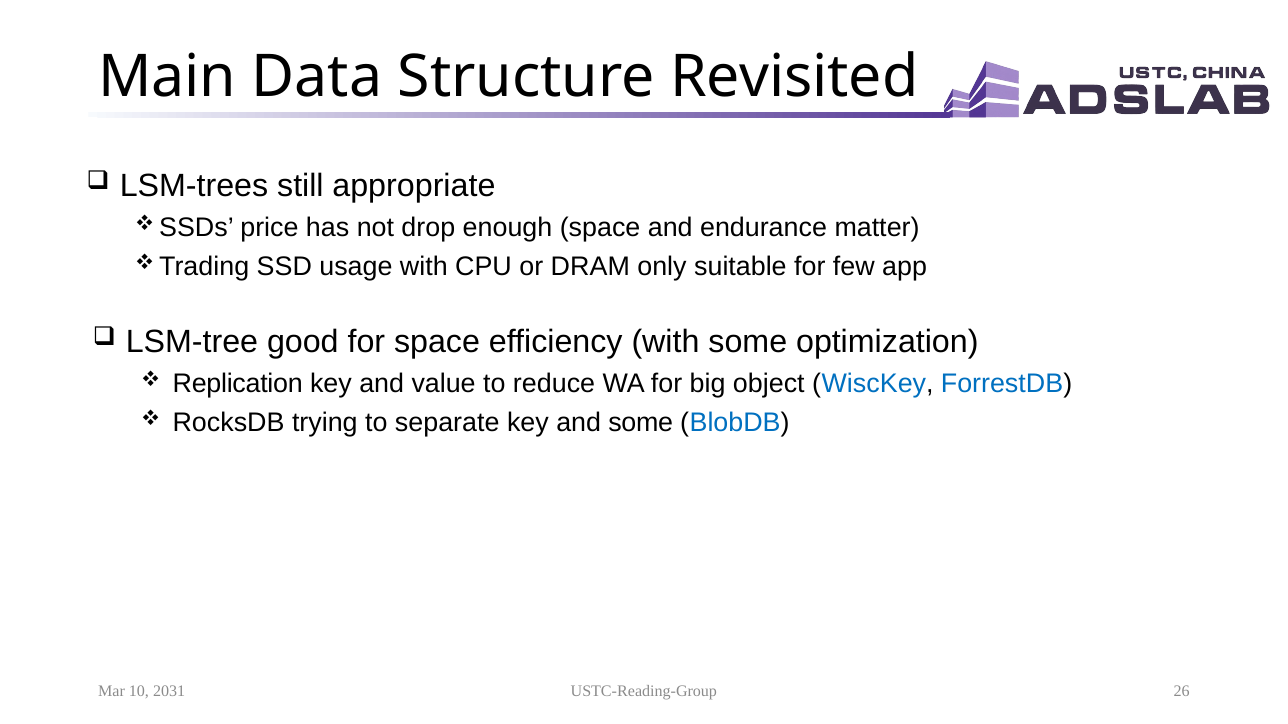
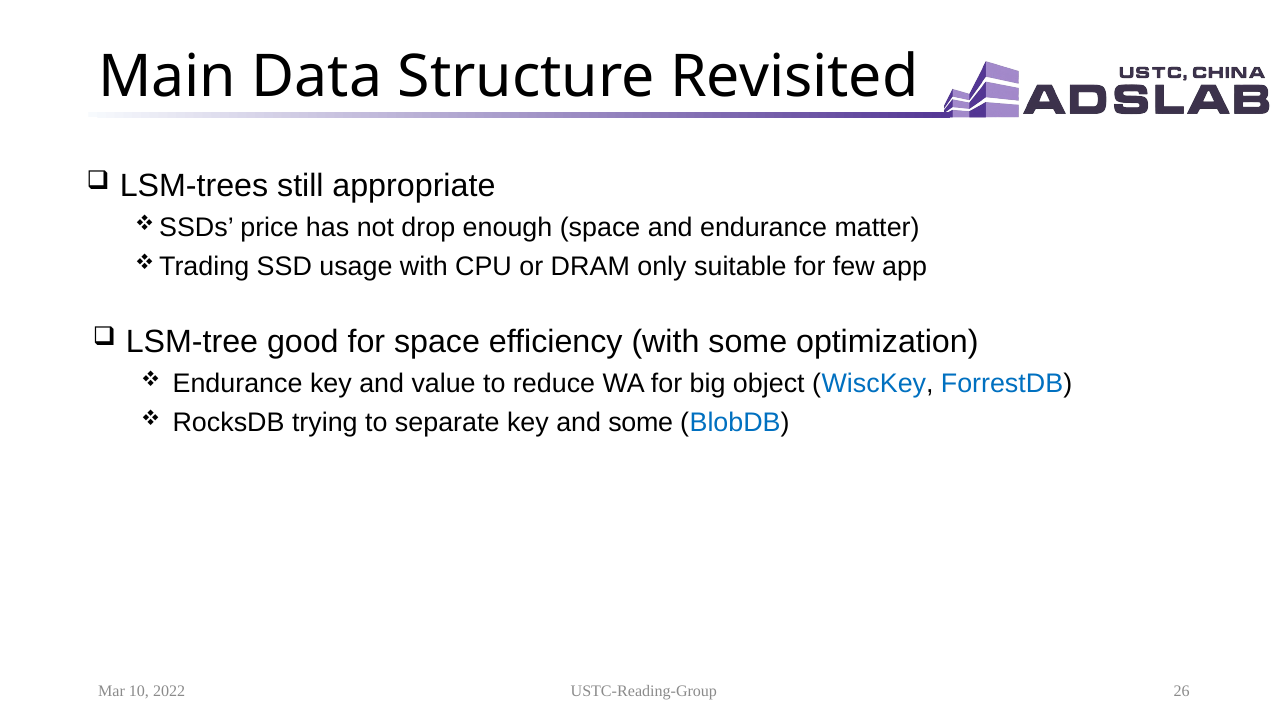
Replication: Replication -> Endurance (238, 384)
2031: 2031 -> 2022 (169, 692)
